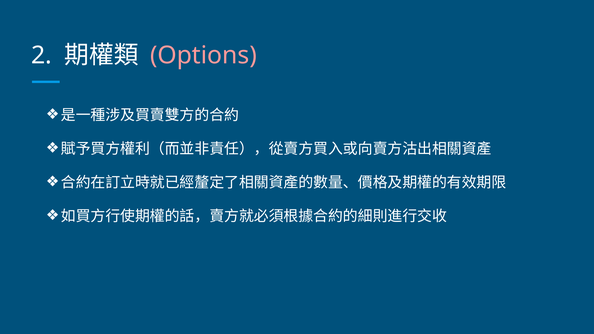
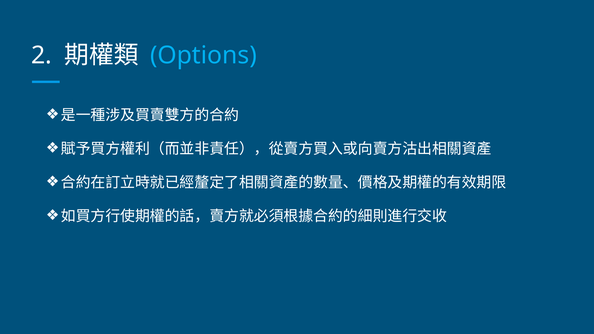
Options colour: pink -> light blue (203, 55)
